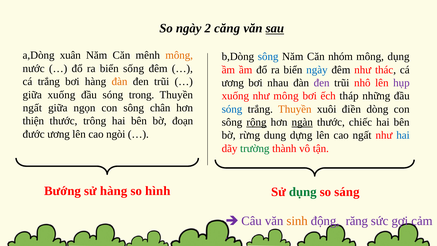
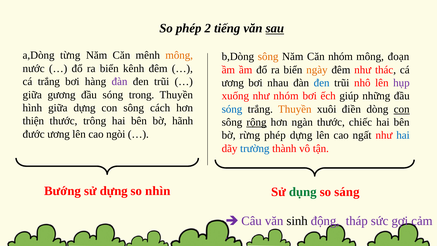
So ngày: ngày -> phép (189, 28)
căng: căng -> tiếng (227, 28)
xuân: xuân -> từng (70, 55)
sông colour: blue -> orange (268, 57)
mông dụng: dụng -> đoạn (399, 57)
sống: sống -> kênh (134, 68)
ngày colour: blue -> orange (317, 70)
đàn colour: orange -> purple (120, 82)
đen colour: purple -> blue (322, 83)
giữa xuống: xuống -> gương (62, 95)
như mông: mông -> nhóm (286, 96)
tháp: tháp -> giúp (349, 96)
ngất: ngất -> hình (32, 108)
giữa ngọn: ngọn -> dựng (85, 108)
chân: chân -> cách (160, 108)
con underline: none -> present (402, 109)
đoạn: đoạn -> hãnh (183, 121)
ngàn underline: present -> none (302, 122)
rừng dung: dung -> phép (275, 135)
trường colour: green -> blue (255, 148)
sử hàng: hàng -> dựng (114, 191)
hình: hình -> nhìn (158, 191)
sinh colour: orange -> black (297, 221)
răng: răng -> tháp (357, 221)
